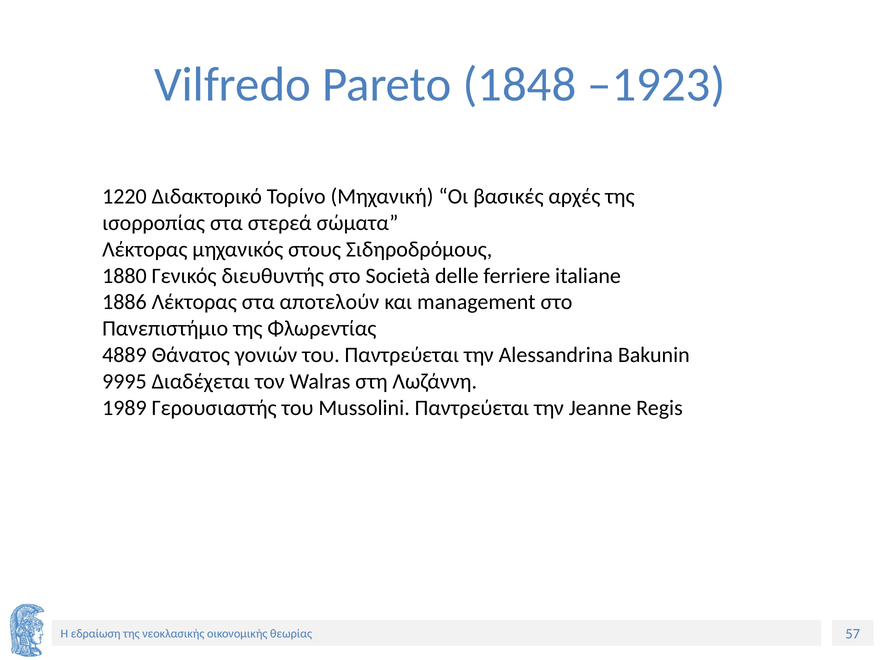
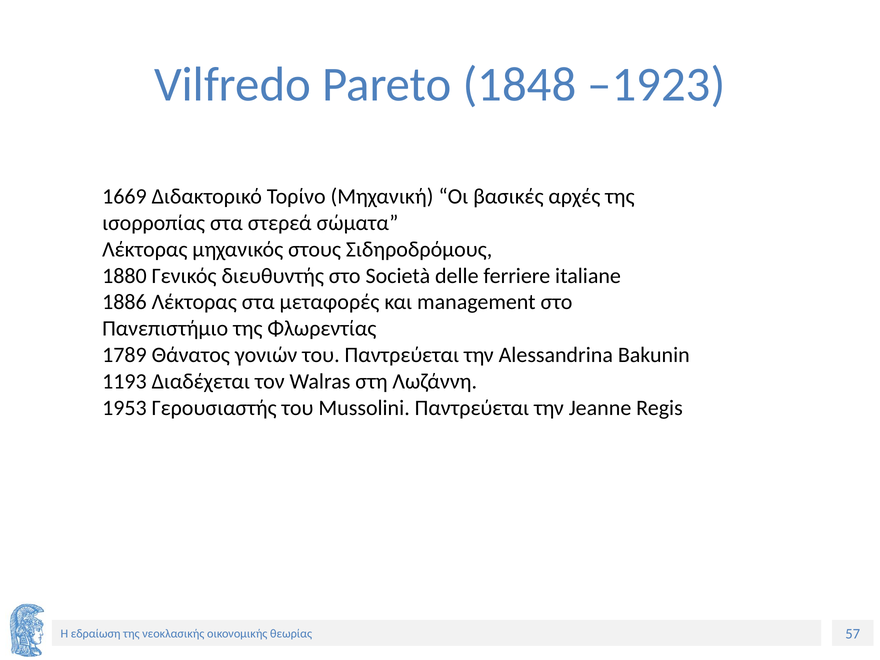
1220: 1220 -> 1669 (124, 197)
αποτελούν: αποτελούν -> μεταφορές (330, 302)
4889: 4889 -> 1789 (124, 355)
9995: 9995 -> 1193 (124, 381)
1989: 1989 -> 1953 (124, 408)
